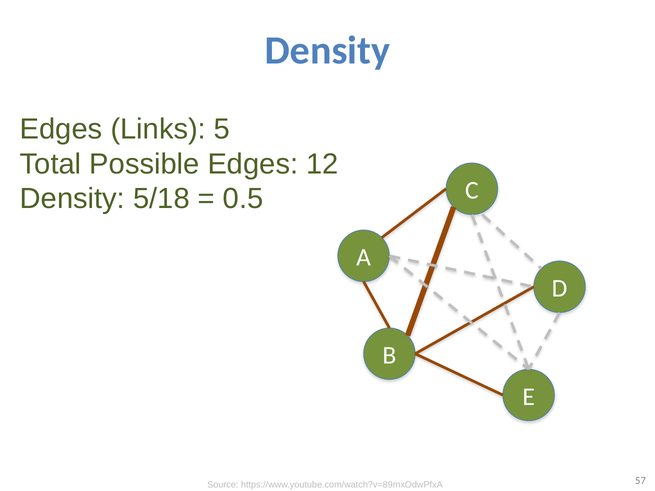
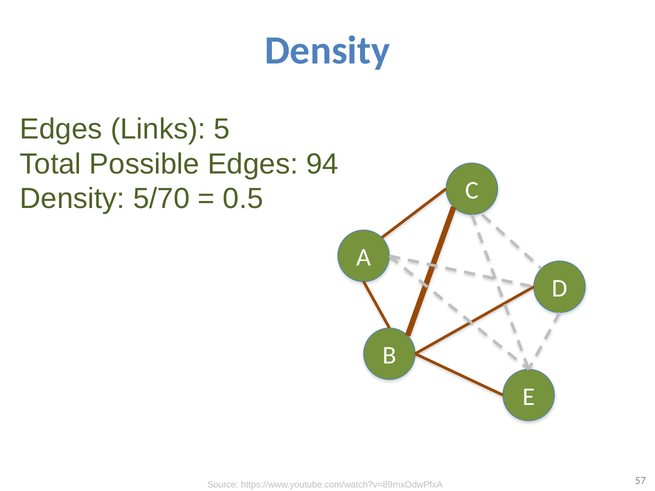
12: 12 -> 94 (322, 164)
5/18: 5/18 -> 5/70 (161, 199)
